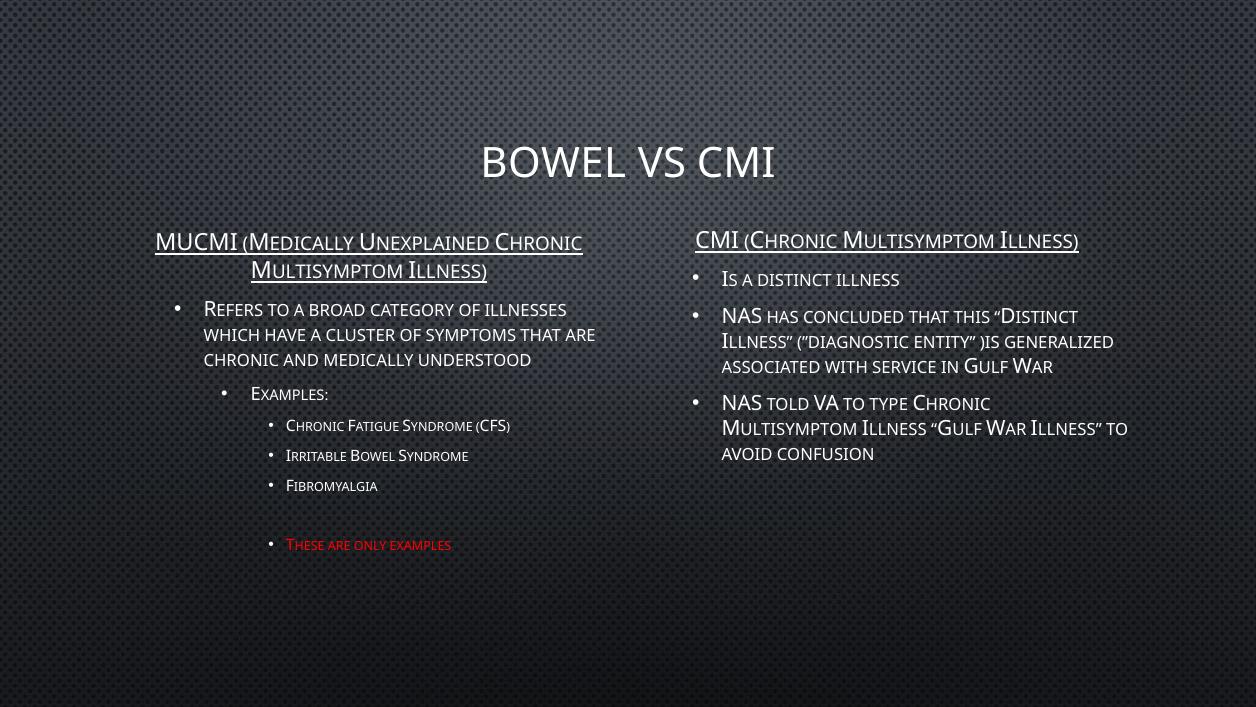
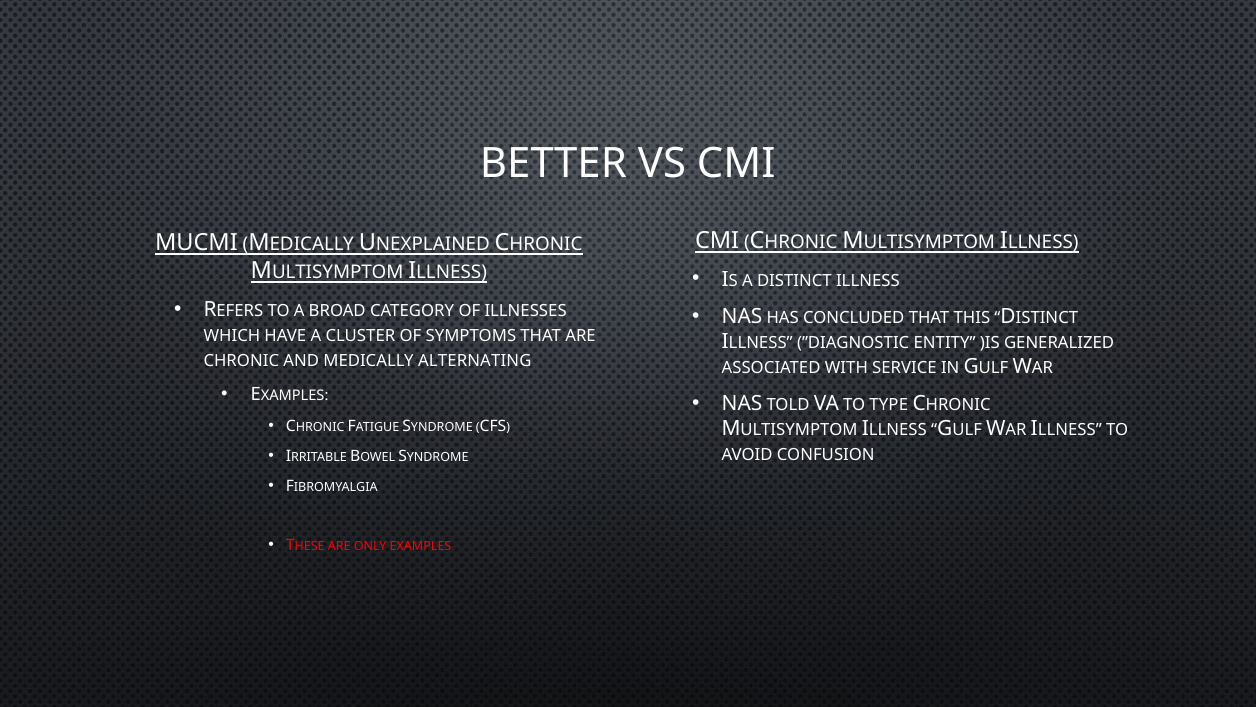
BOWEL: BOWEL -> BETTER (553, 164)
UNDERSTOOD: UNDERSTOOD -> ALTERNATING (475, 361)
